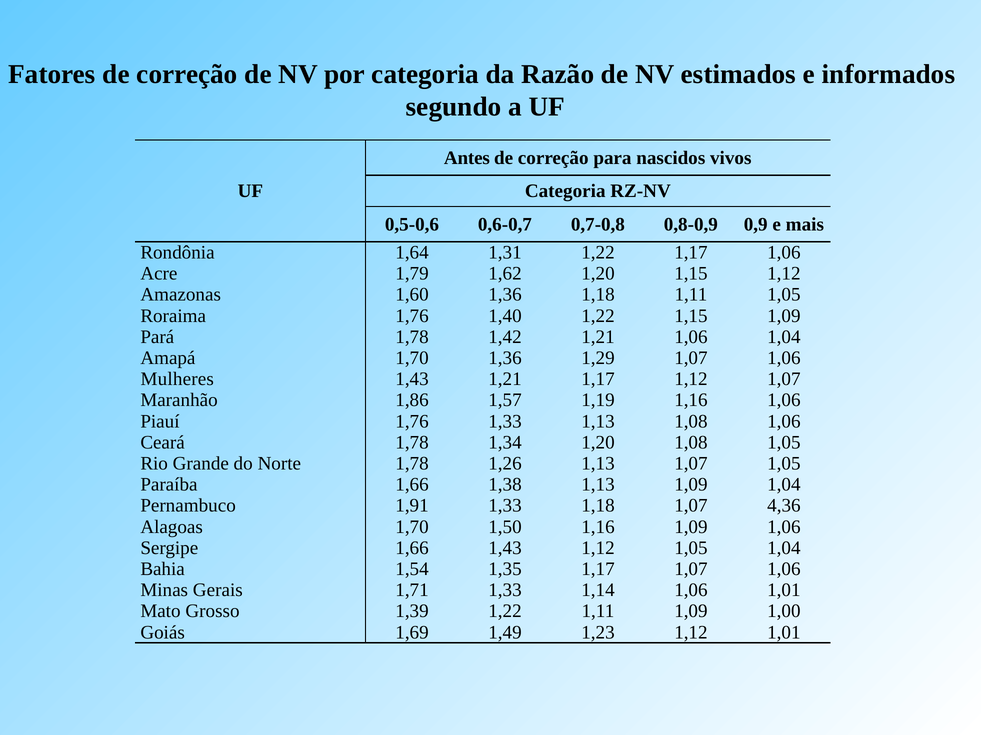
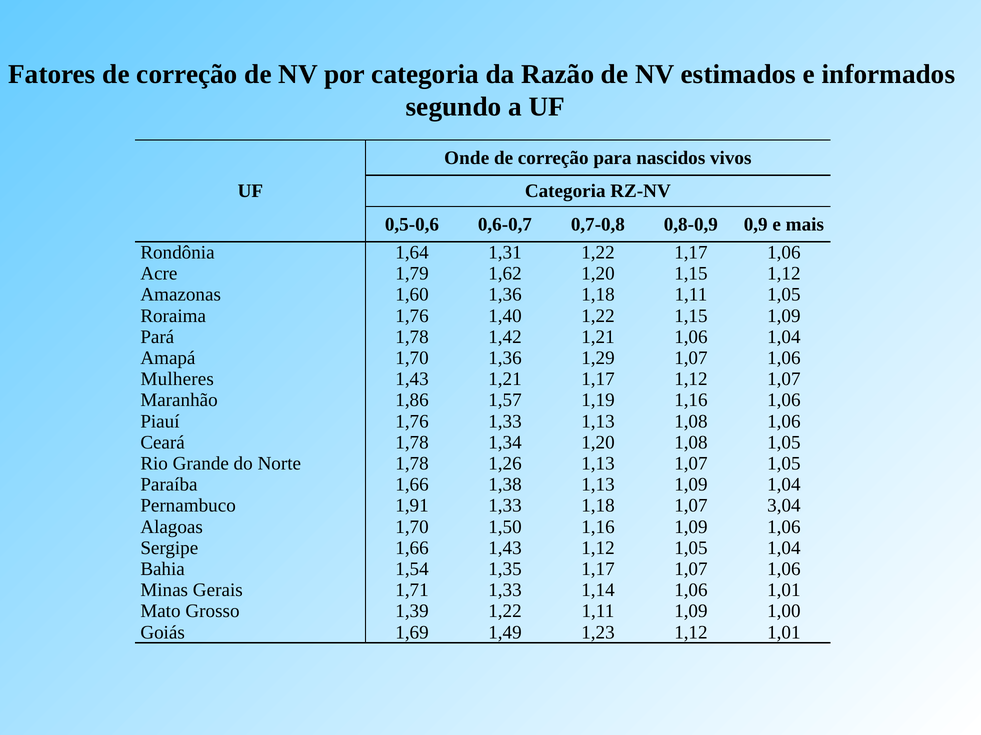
Antes: Antes -> Onde (467, 158)
4,36: 4,36 -> 3,04 (784, 506)
